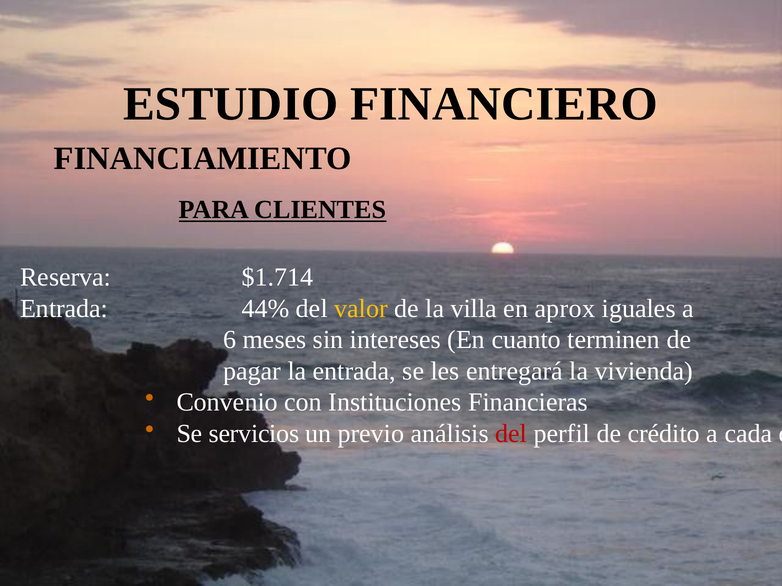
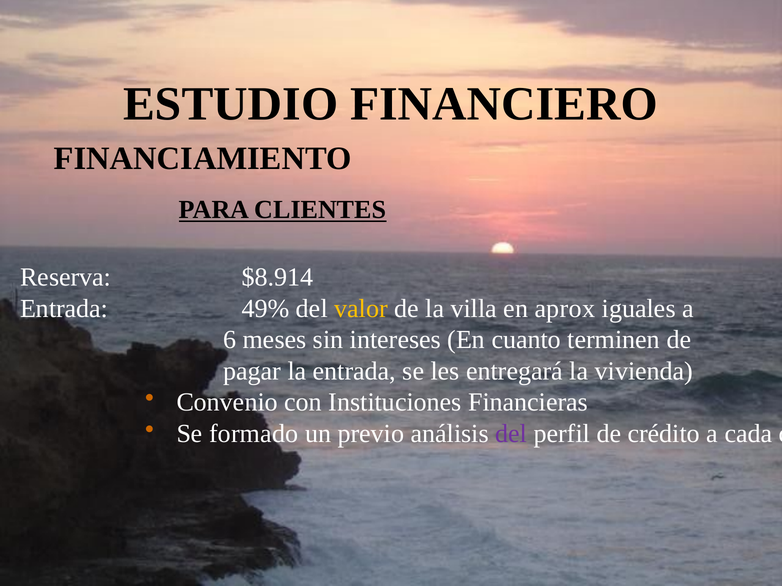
$1.714: $1.714 -> $8.914 (278, 278)
44%: 44% -> 49% (266, 309)
servicios: servicios -> formado (254, 434)
del colour: red -> purple (511, 434)
